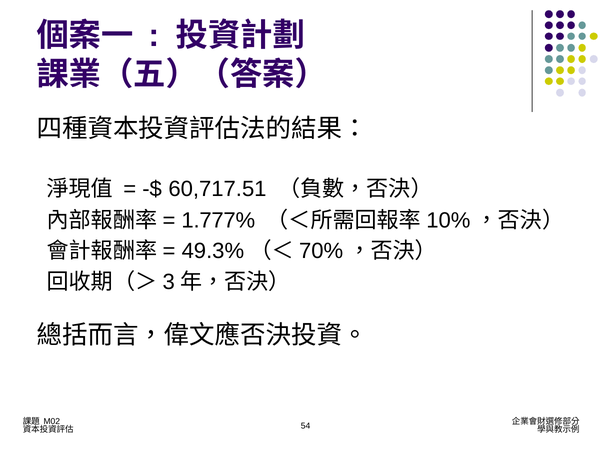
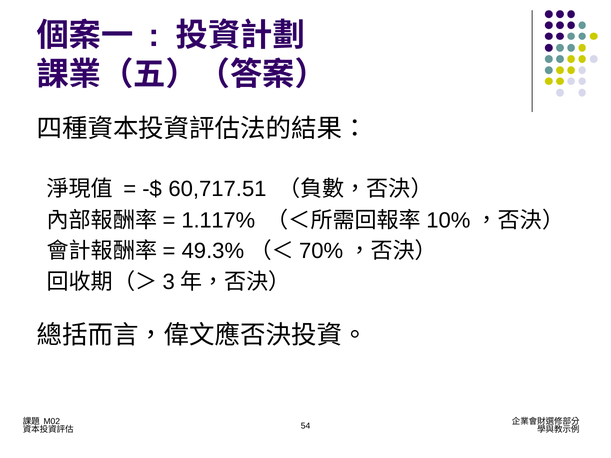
1.777%: 1.777% -> 1.117% (218, 220)
